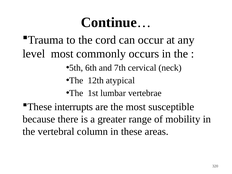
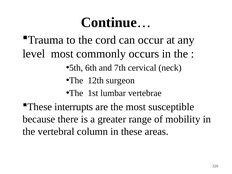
atypical: atypical -> surgeon (120, 80)
